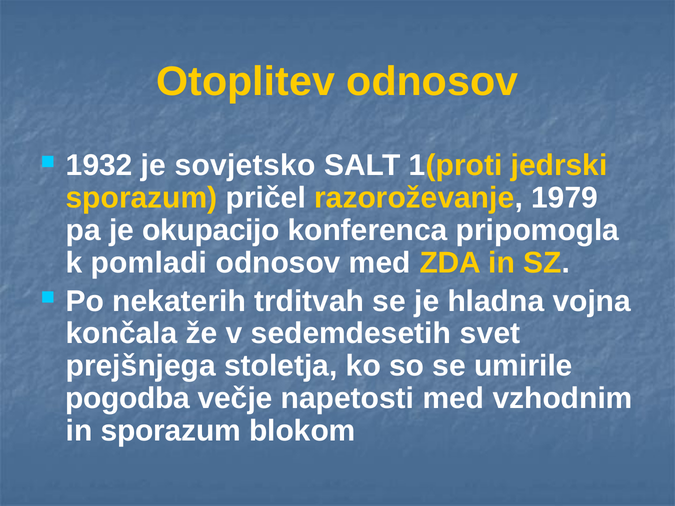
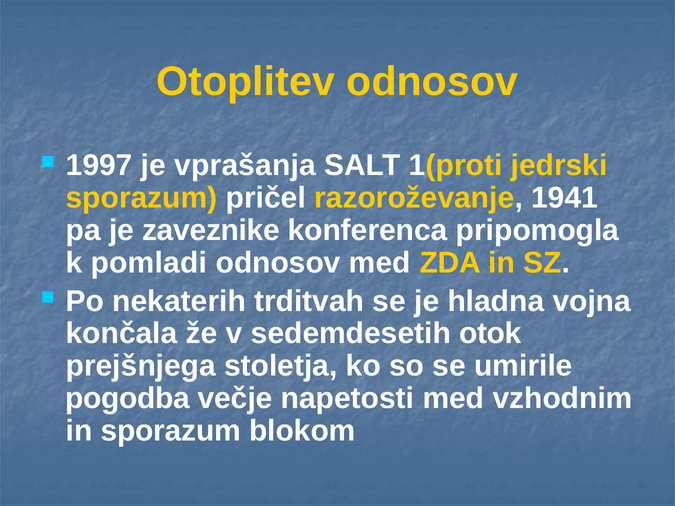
1932: 1932 -> 1997 (99, 166)
sovjetsko: sovjetsko -> vprašanja (245, 166)
1979: 1979 -> 1941 (565, 198)
okupacijo: okupacijo -> zaveznike (211, 230)
svet: svet -> otok (490, 334)
